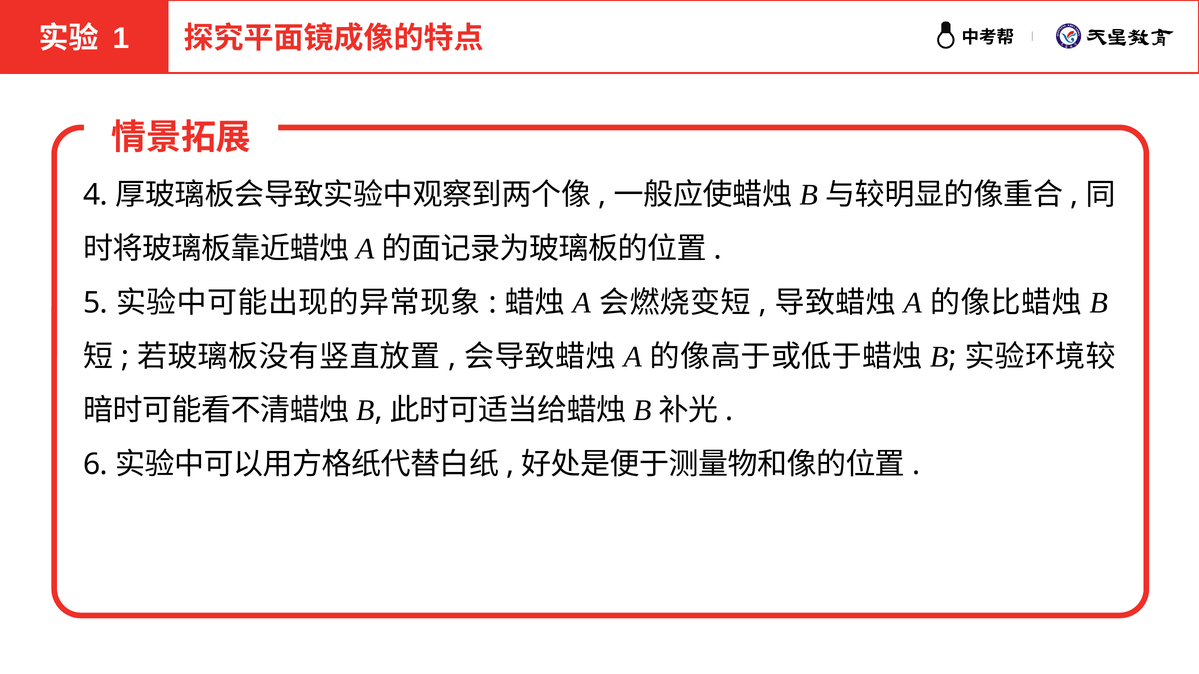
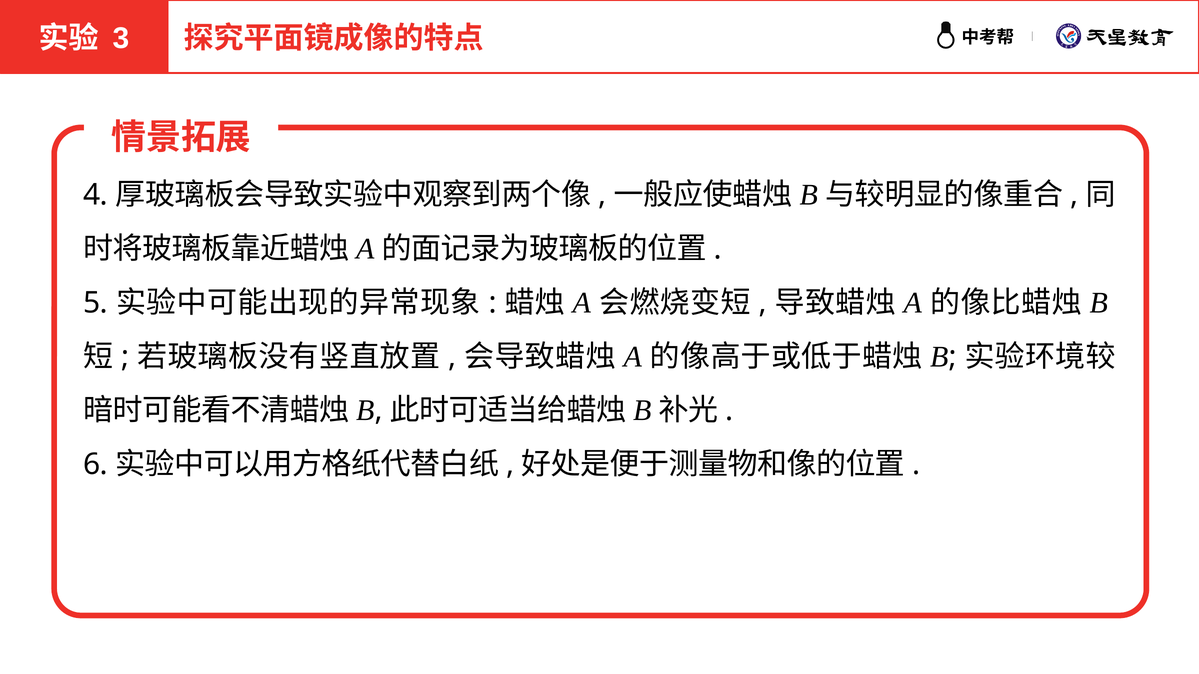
1: 1 -> 3 (121, 39)
